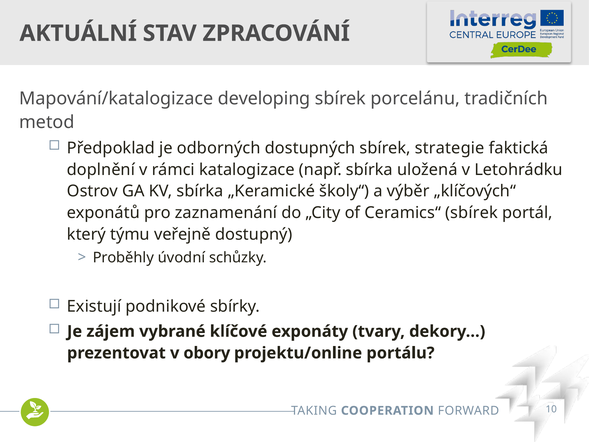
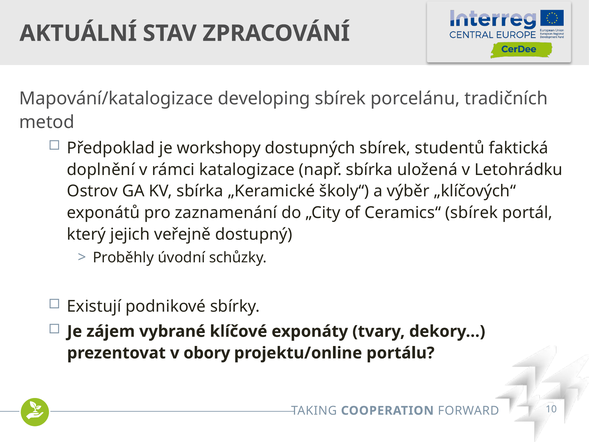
odborných: odborných -> workshopy (219, 148)
strategie: strategie -> studentů (450, 148)
týmu: týmu -> jejich (130, 234)
